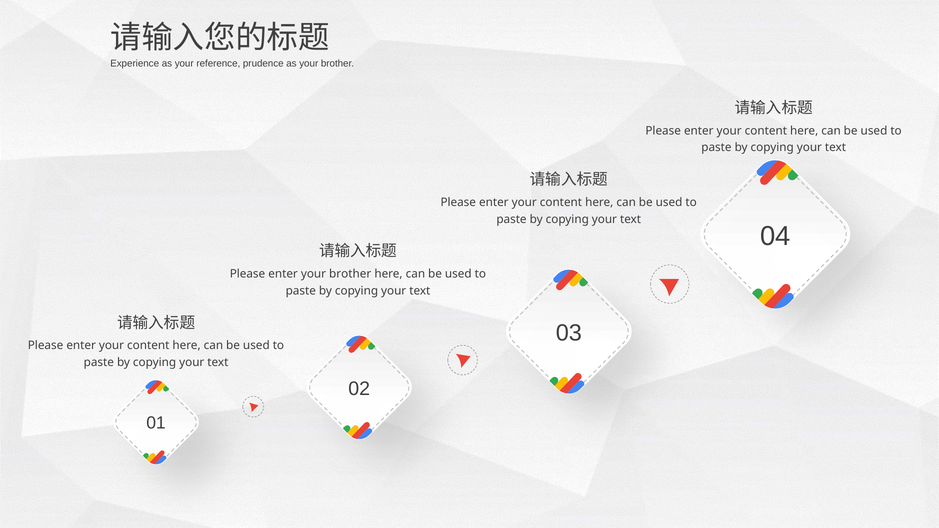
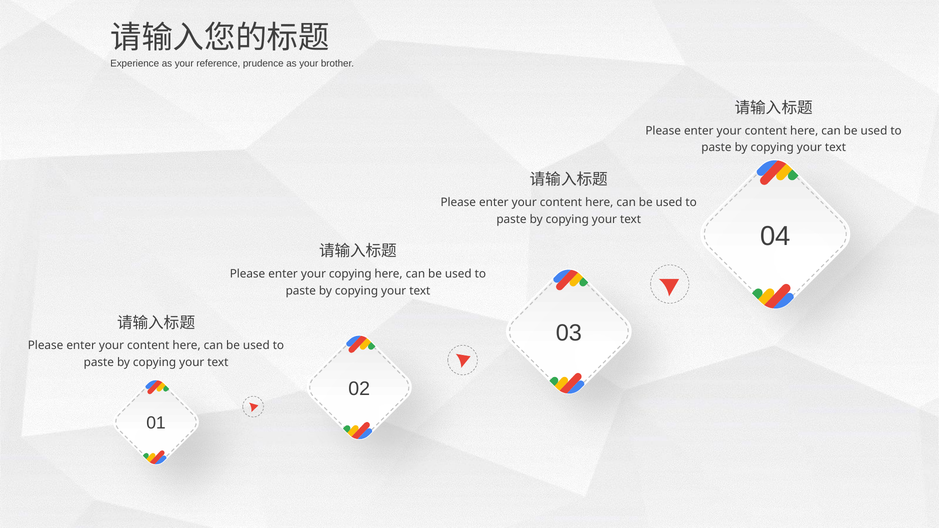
enter your brother: brother -> copying (350, 274)
